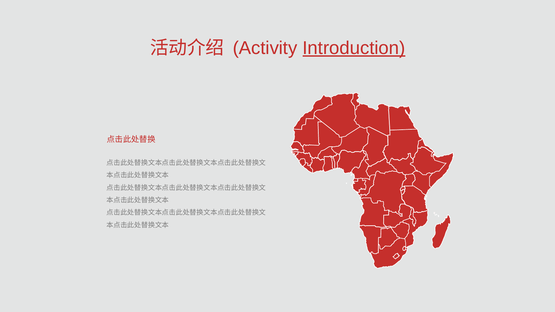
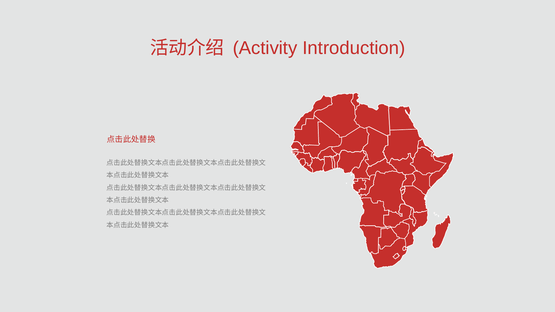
Introduction underline: present -> none (354, 48)
